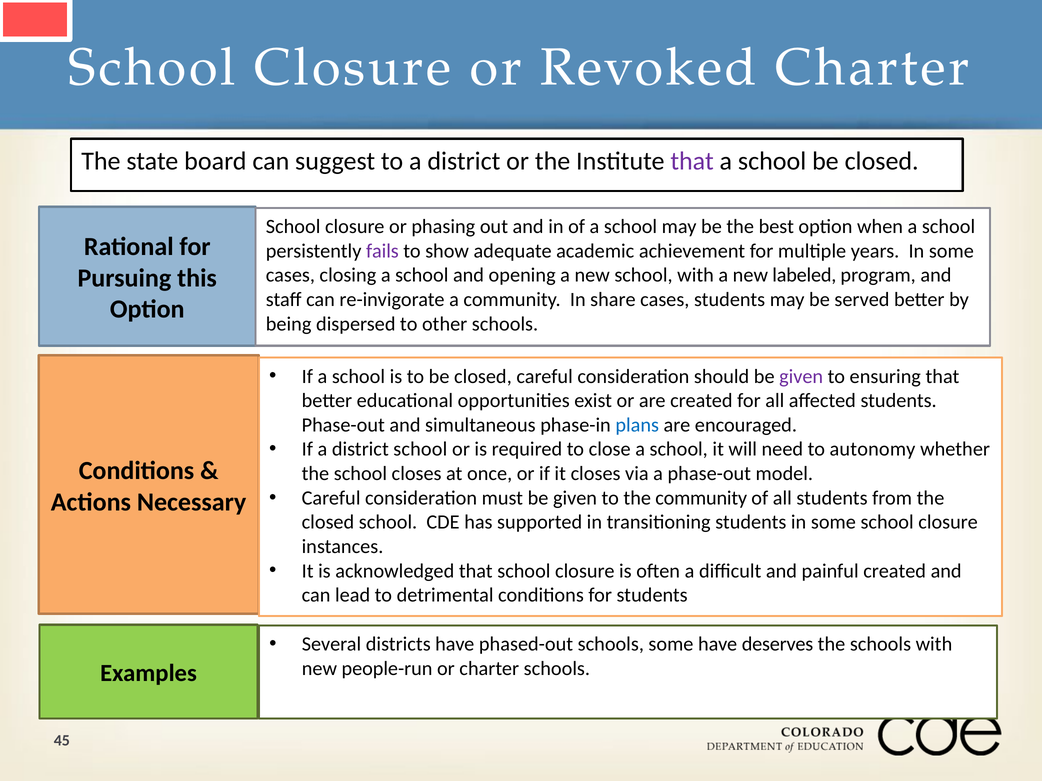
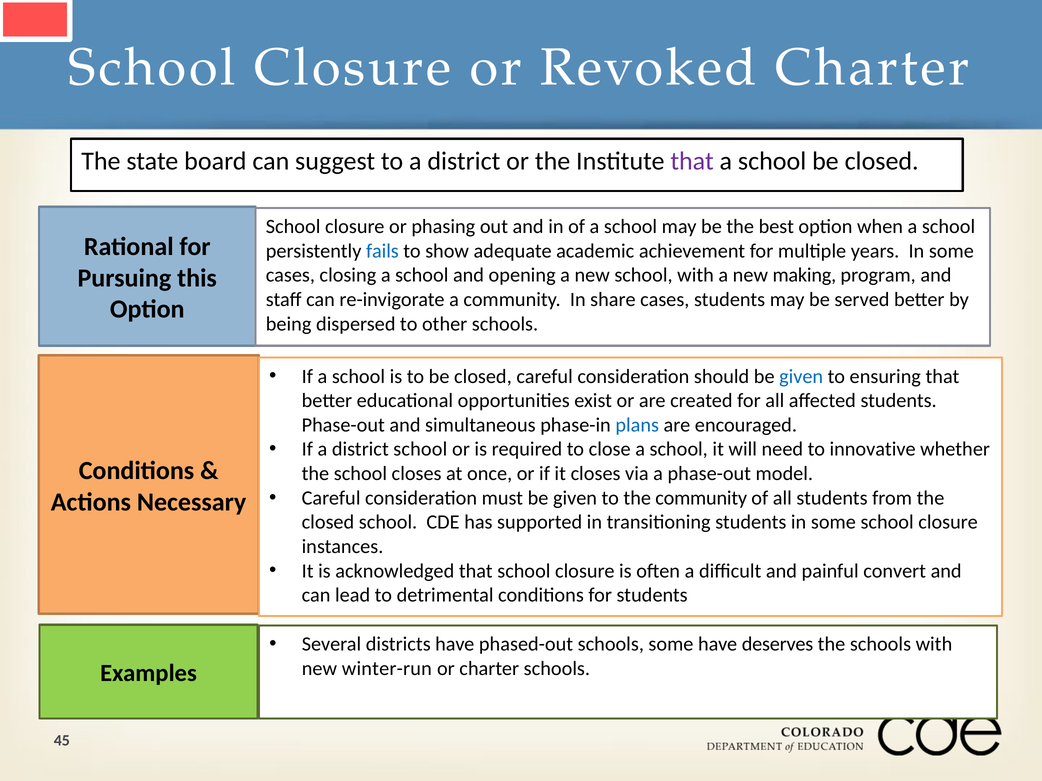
fails colour: purple -> blue (382, 251)
labeled: labeled -> making (804, 275)
given colour: purple -> blue (801, 377)
autonomy: autonomy -> innovative (873, 450)
painful created: created -> convert (895, 571)
people-run: people-run -> winter-run (387, 669)
